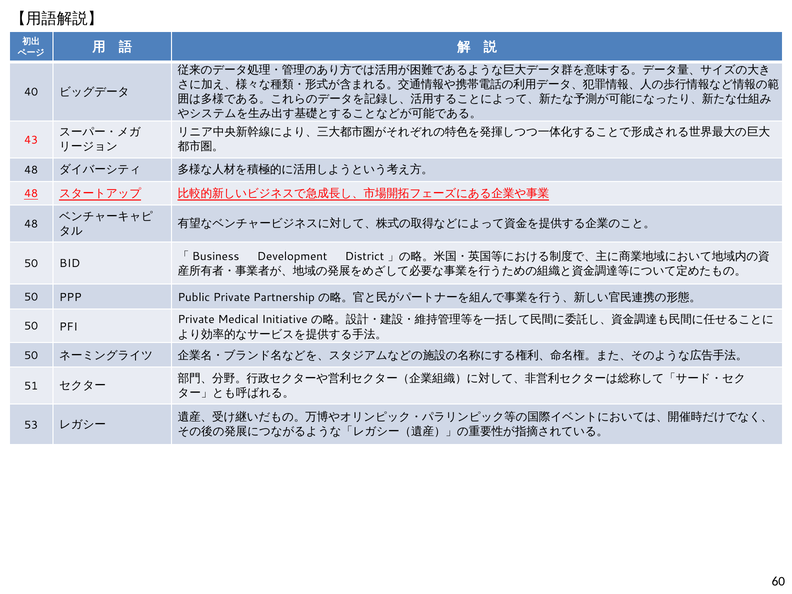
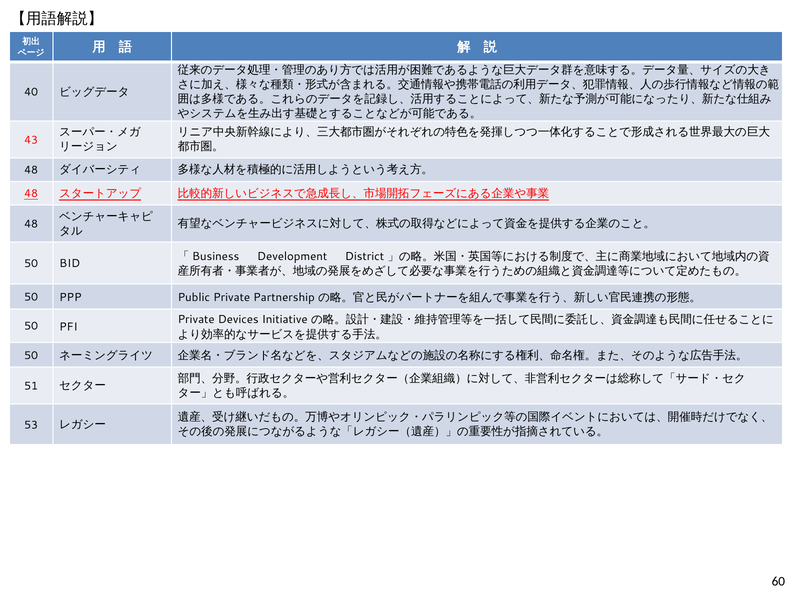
Medical: Medical -> Devices (238, 320)
